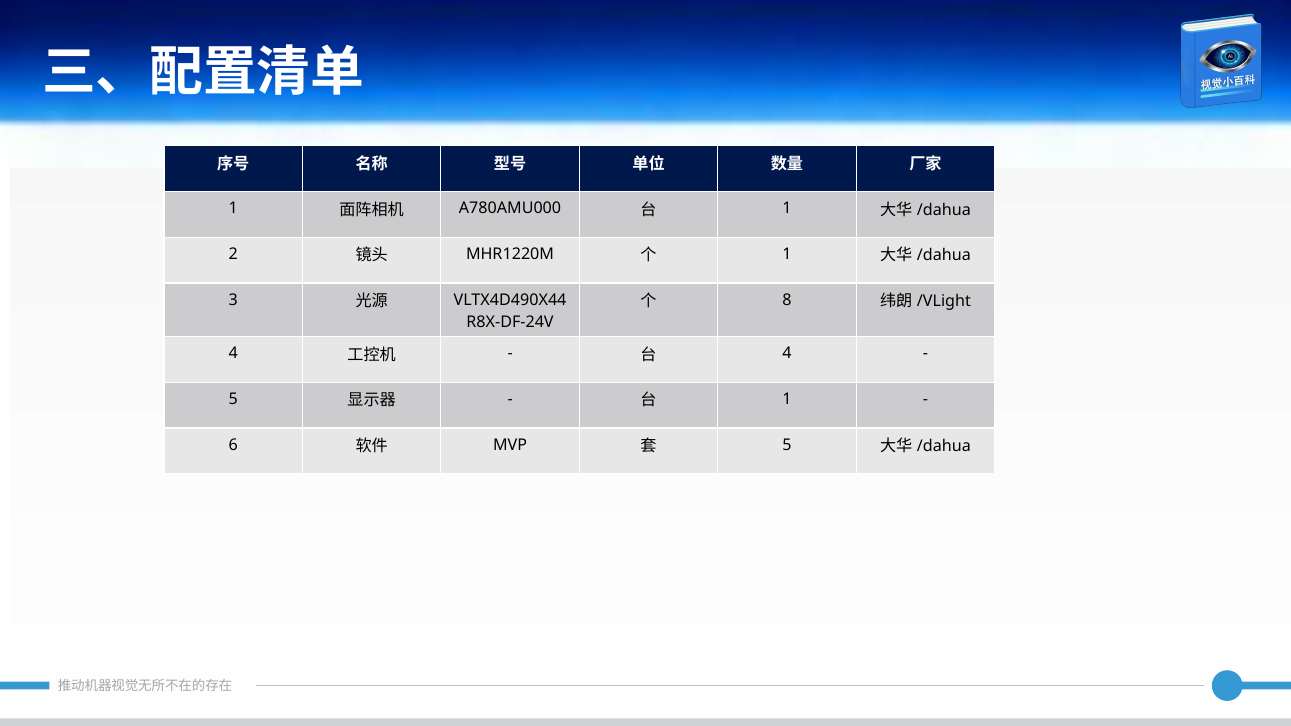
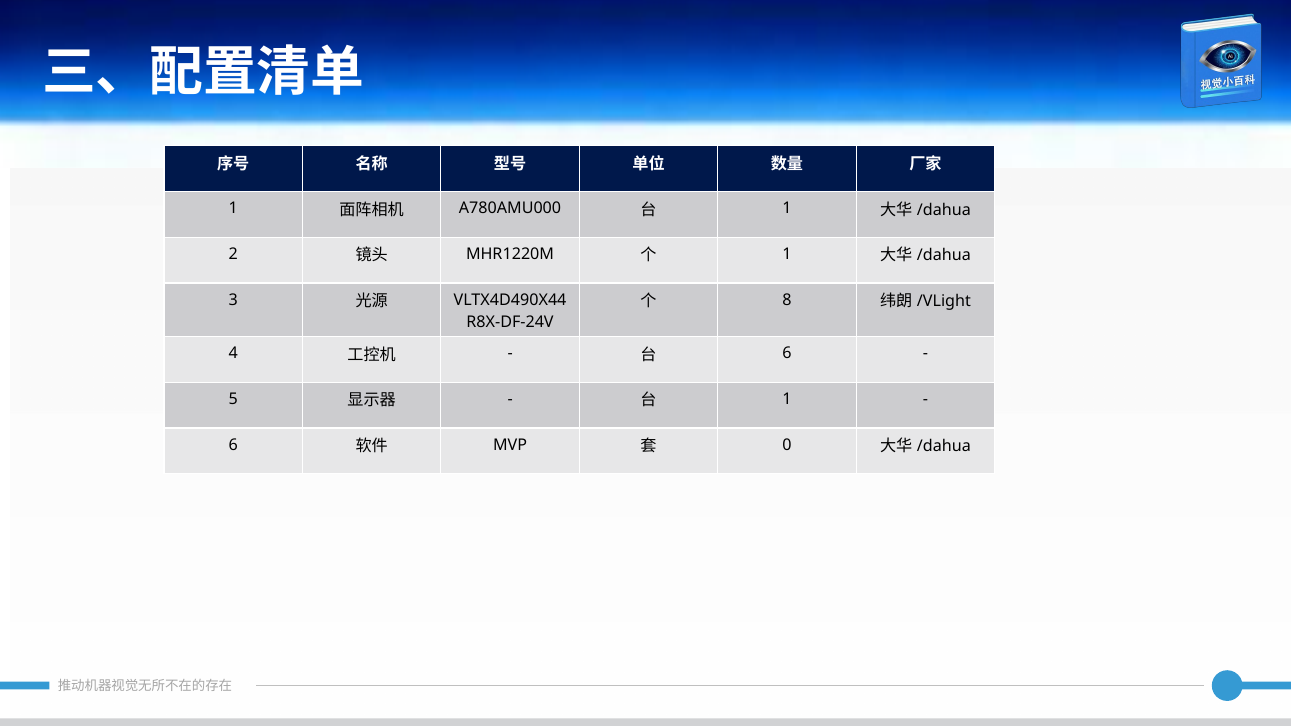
4: 4 -> 6 (787, 353)
5: 5 -> 0 (787, 445)
